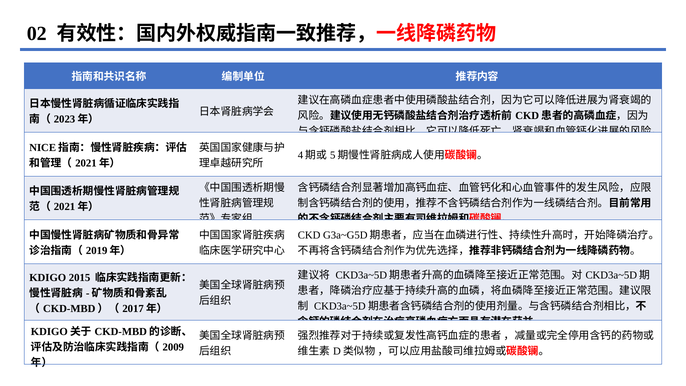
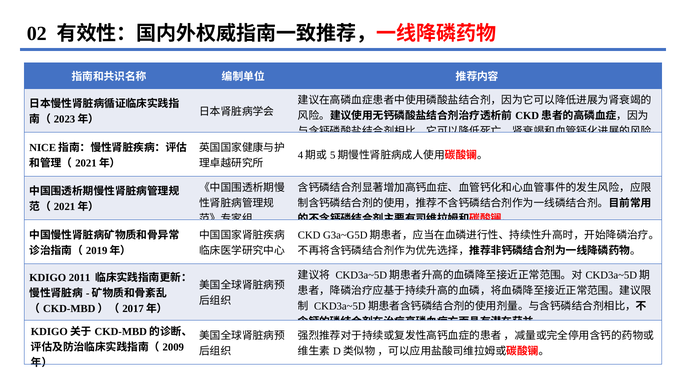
2015: 2015 -> 2011 (80, 277)
